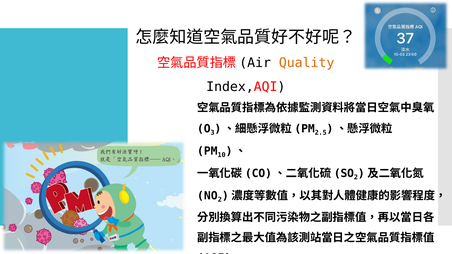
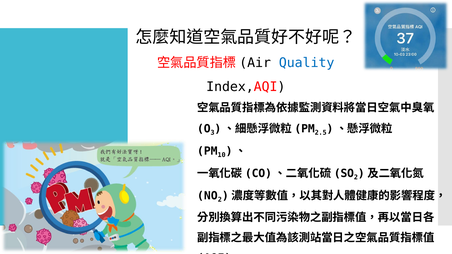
Quality colour: orange -> blue (307, 63)
